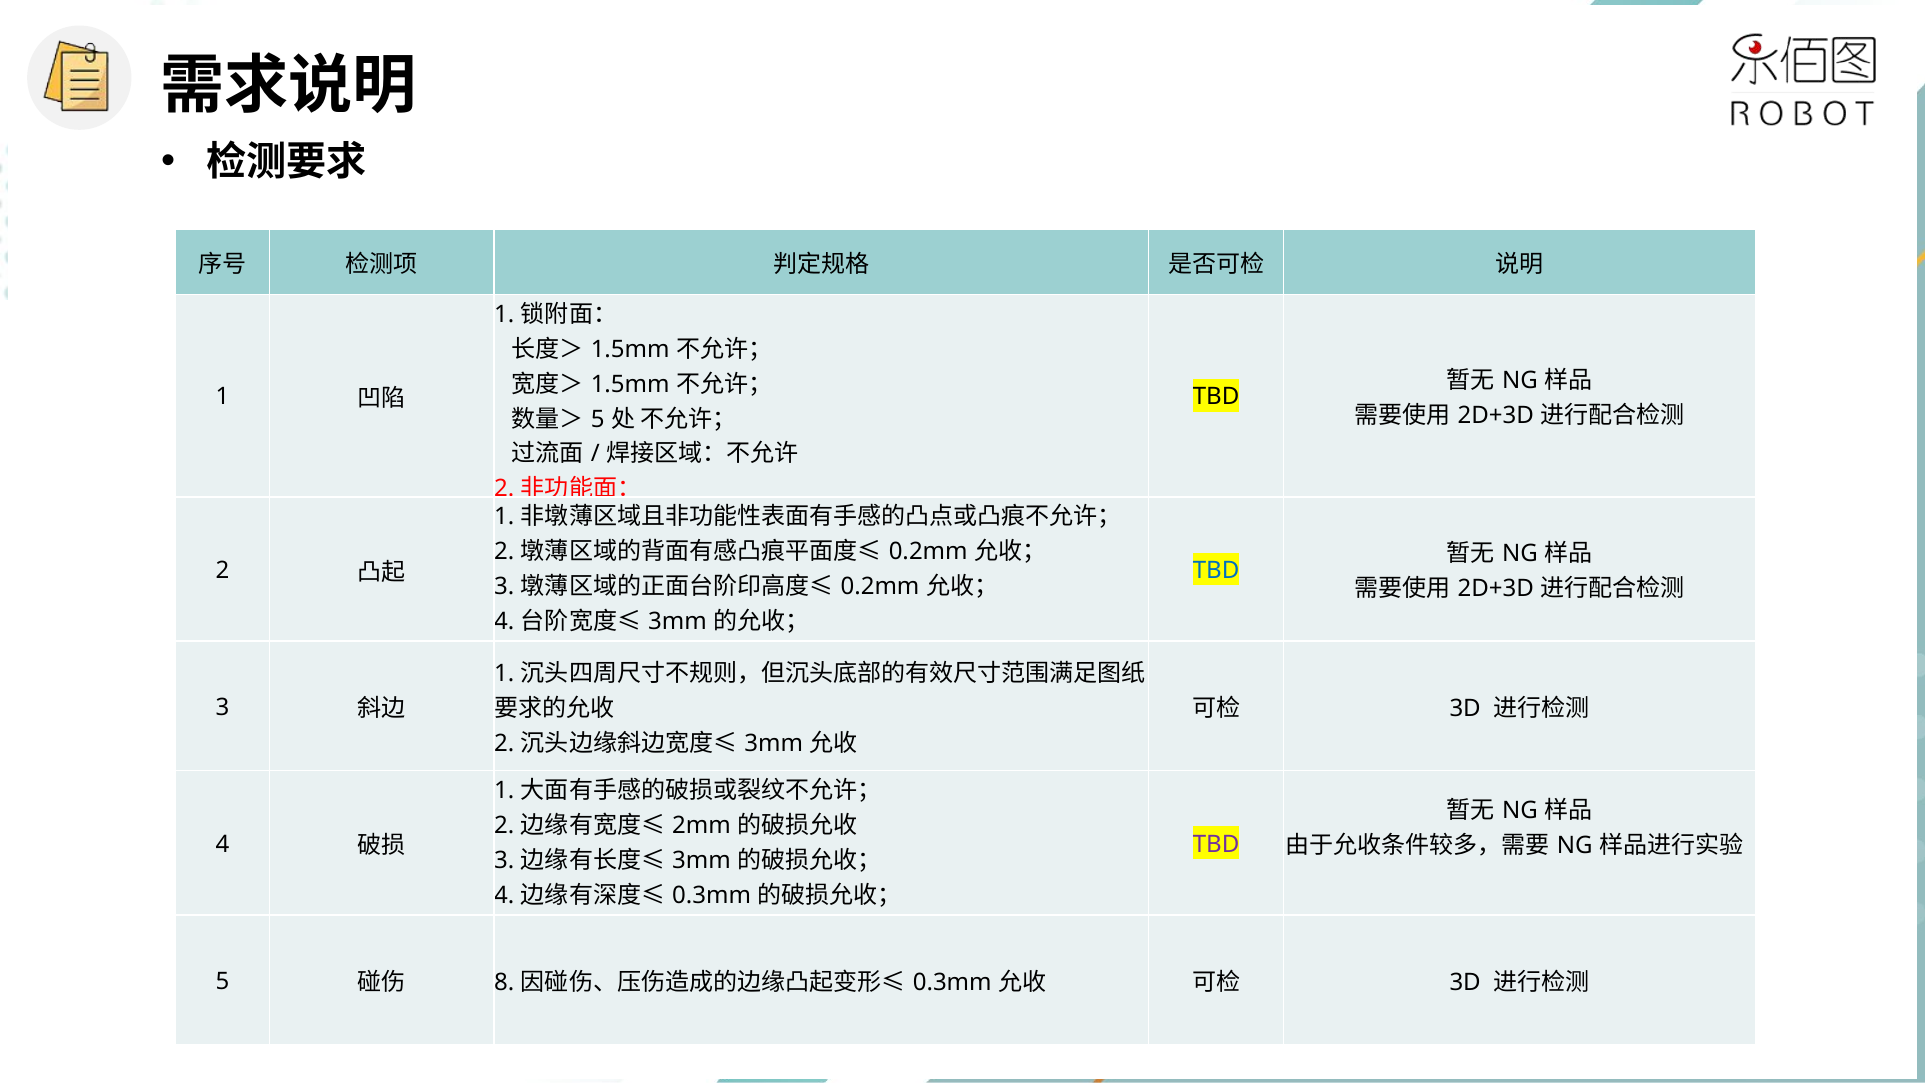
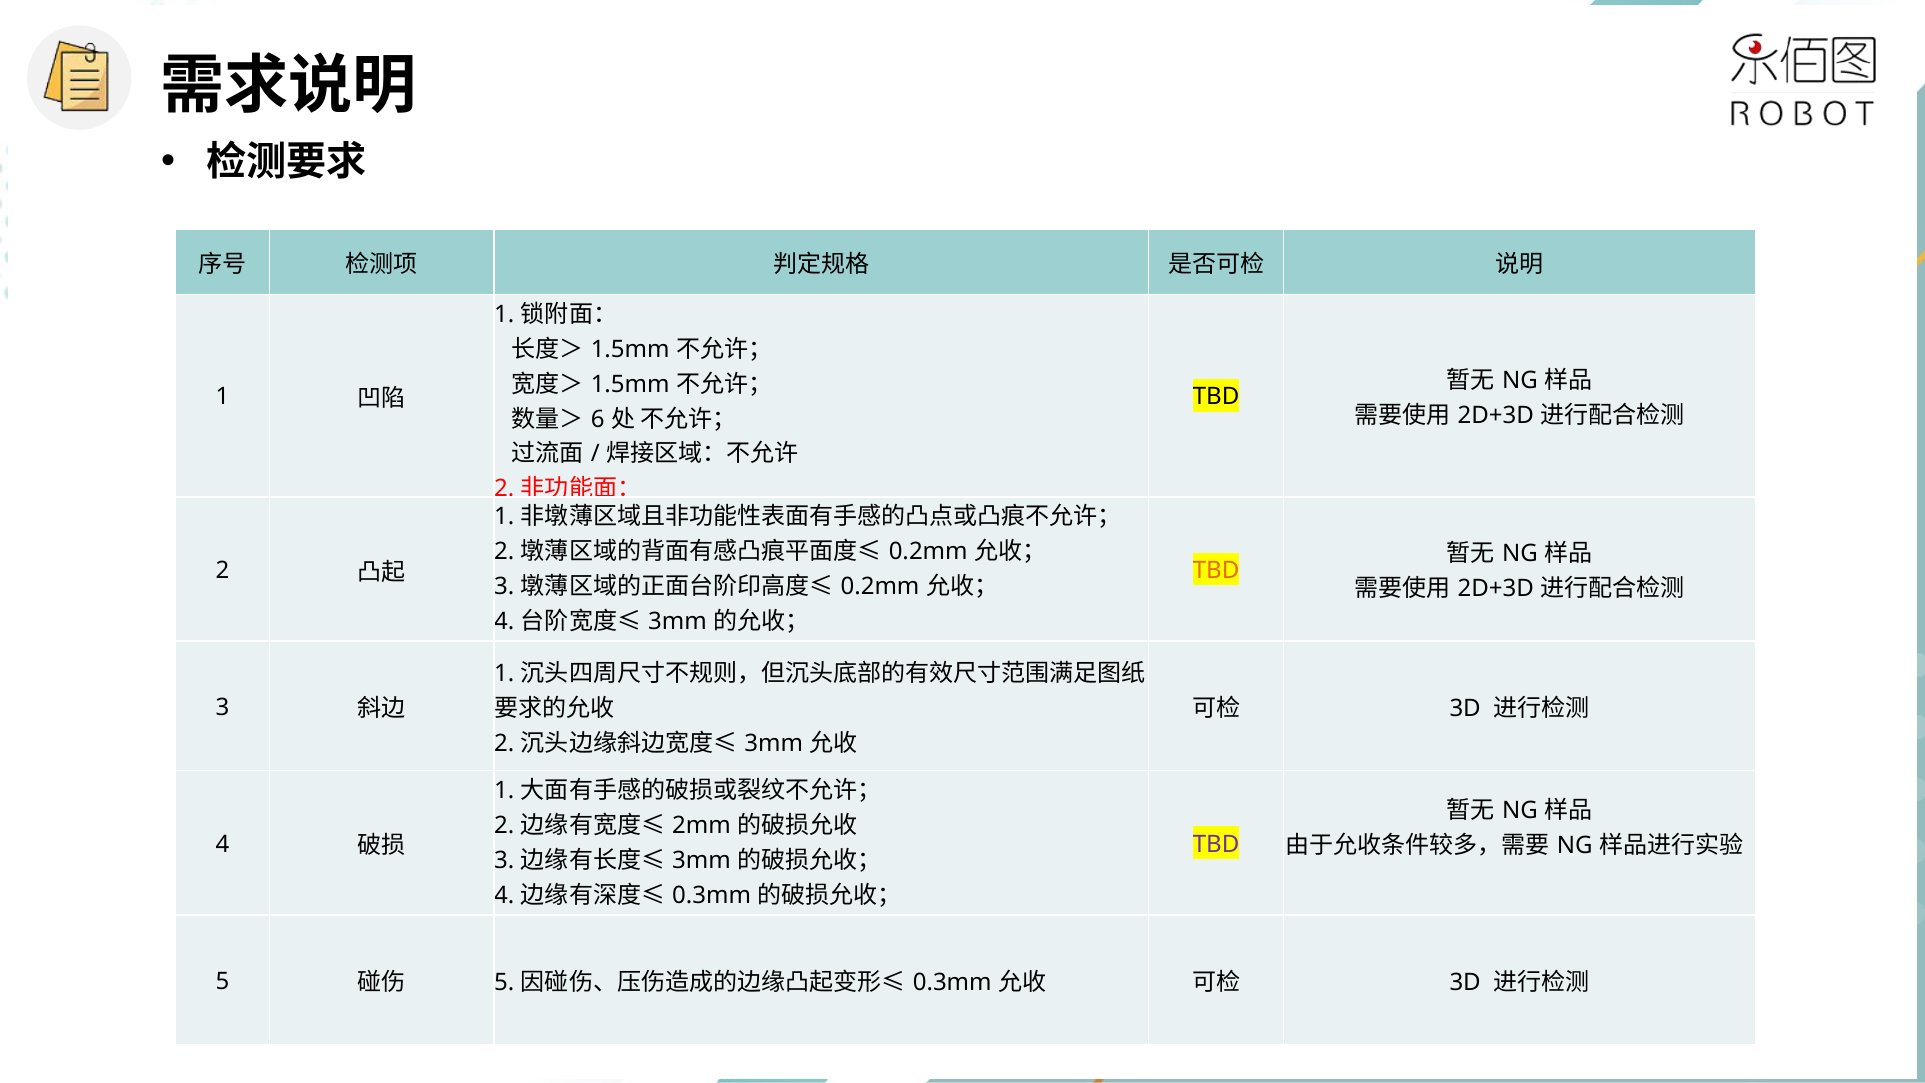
5: 5 -> 6 (598, 419)
TBD colour: blue -> orange (1216, 570)
8: 8 -> 5 (504, 982)
